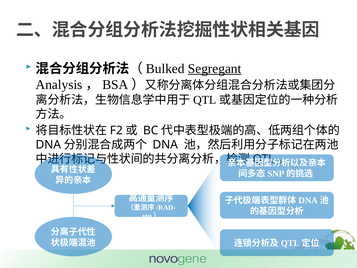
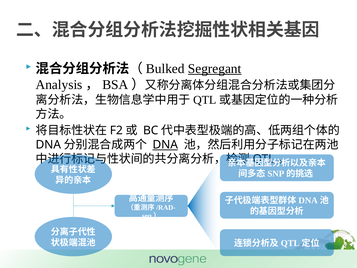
DNA underline: none -> present (165, 145)
